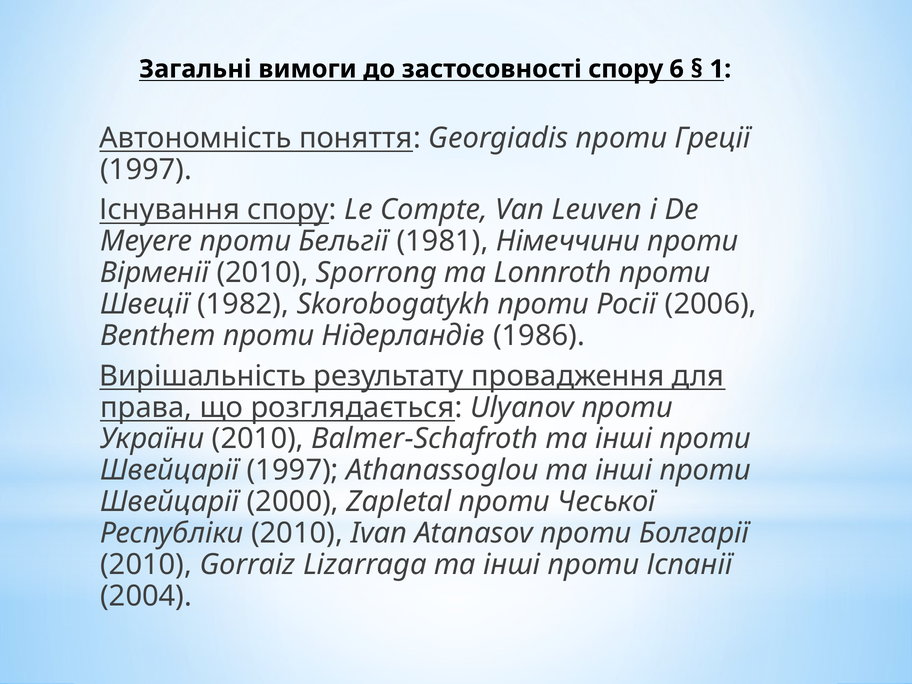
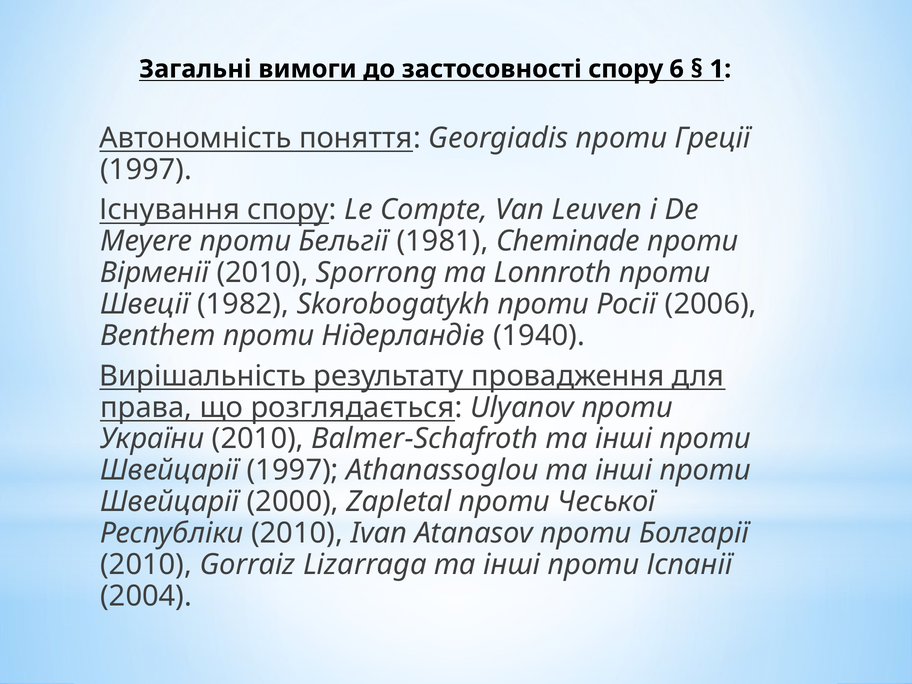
Німеччини: Німеччини -> Cheminade (568, 241)
1986: 1986 -> 1940 (539, 336)
